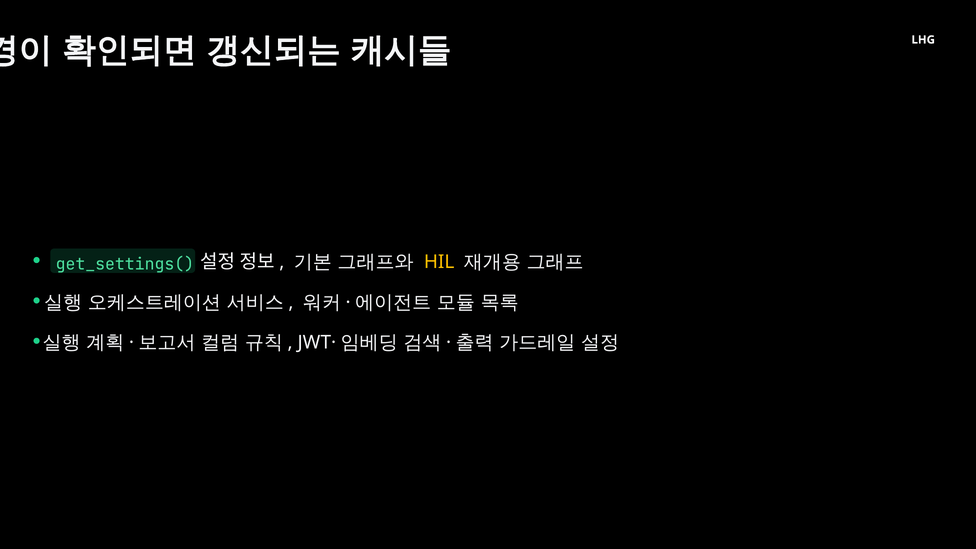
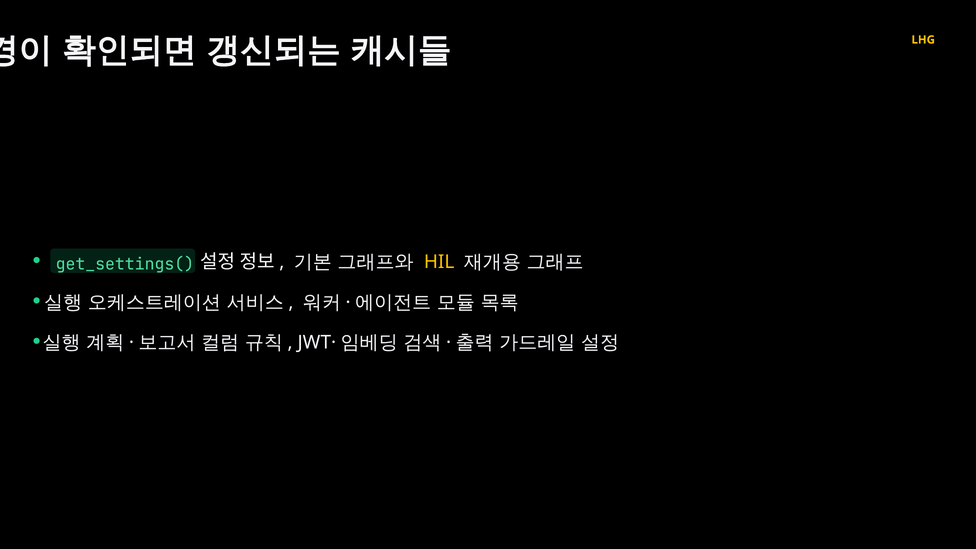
LHG colour: white -> yellow (923, 40)
